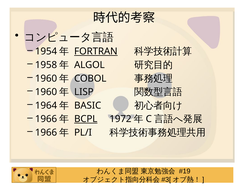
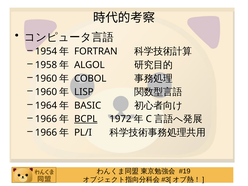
FORTRAN underline: present -> none (96, 51)
